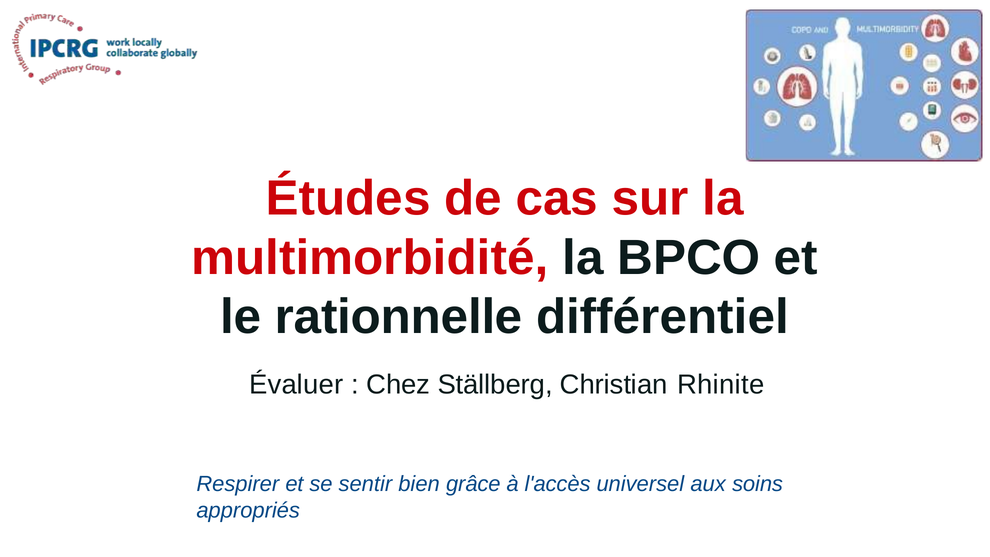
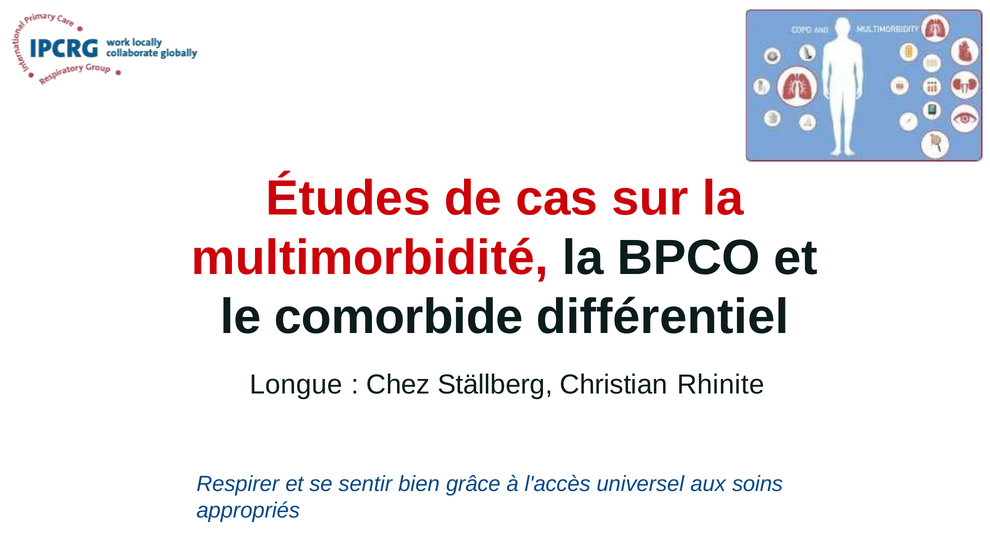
rationnelle: rationnelle -> comorbide (399, 317)
Évaluer: Évaluer -> Longue (296, 385)
